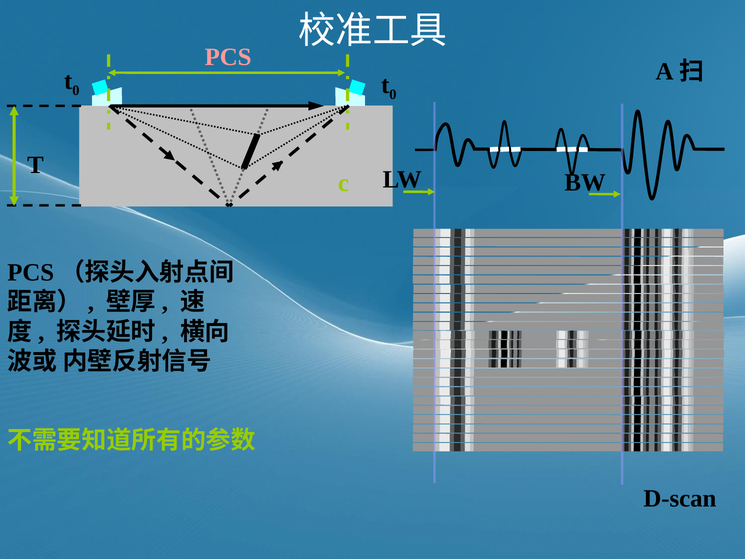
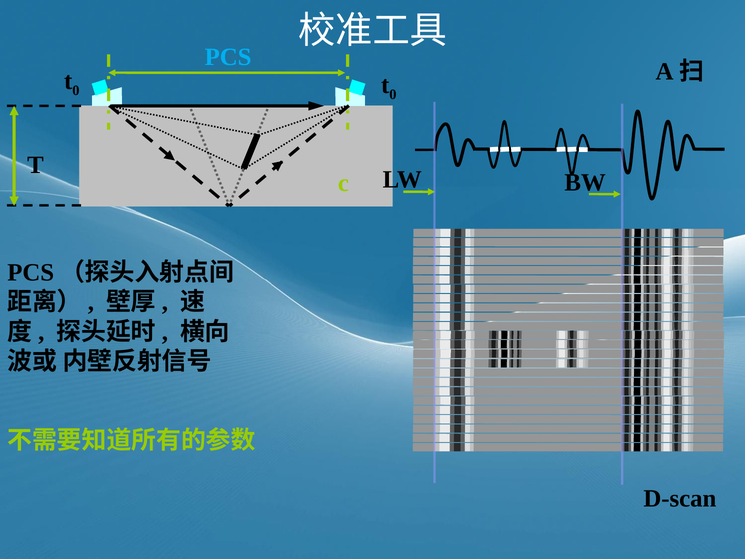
PCS colour: pink -> light blue (228, 57)
